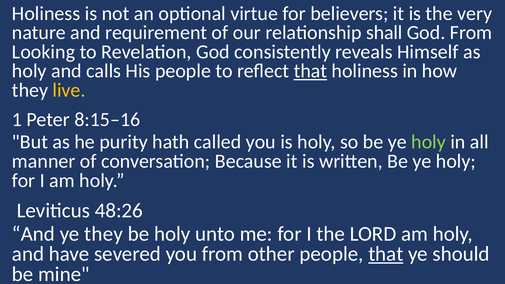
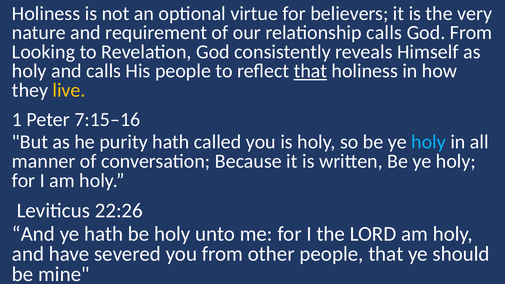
relationship shall: shall -> calls (384, 33)
8:15–16: 8:15–16 -> 7:15–16 (107, 120)
holy colour: light green -> light blue (429, 142)
48:26: 48:26 -> 22:26 (119, 210)
ye they: they -> hath (104, 234)
that underline: present -> none (386, 254)
